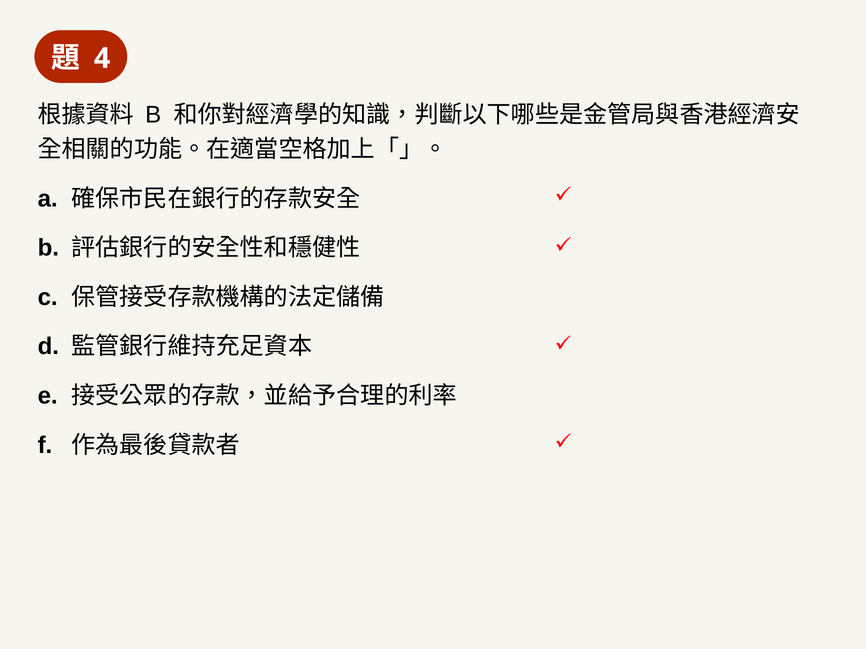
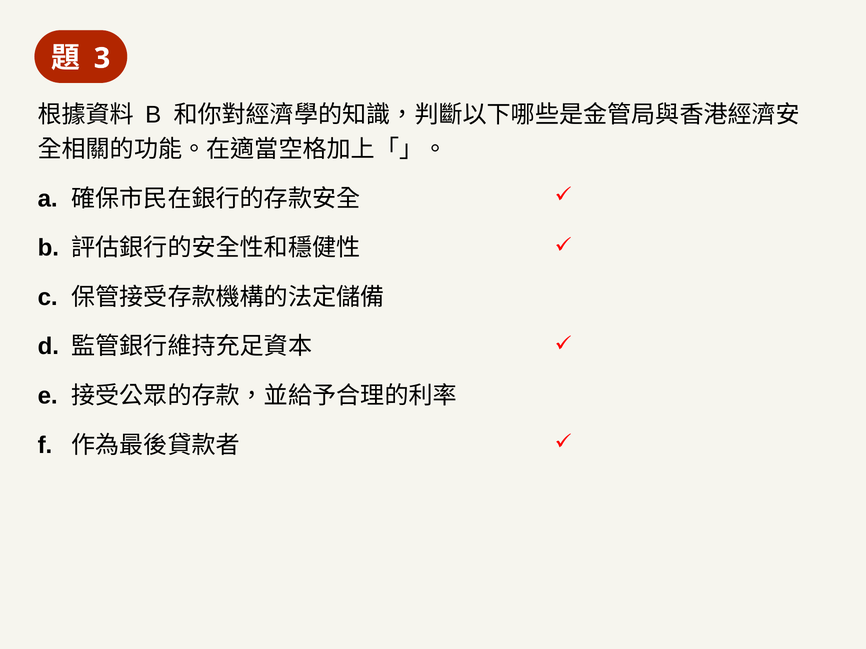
4: 4 -> 3 (102, 58)
